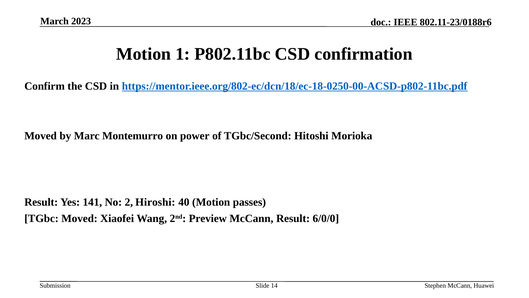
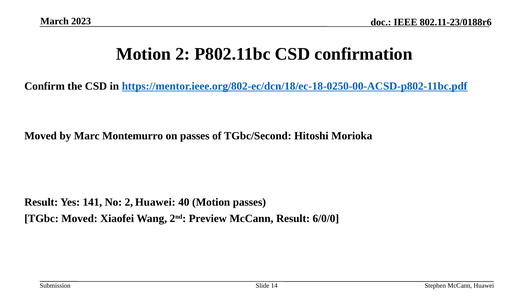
Motion 1: 1 -> 2 (183, 54)
on power: power -> passes (195, 136)
2 Hiroshi: Hiroshi -> Huawei (155, 202)
